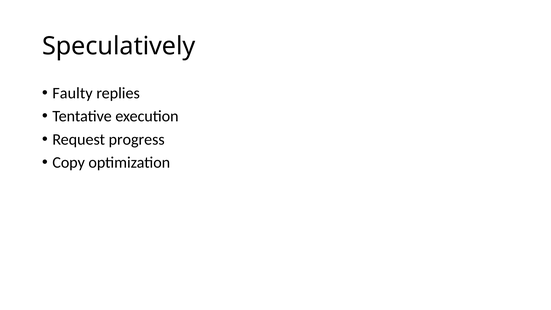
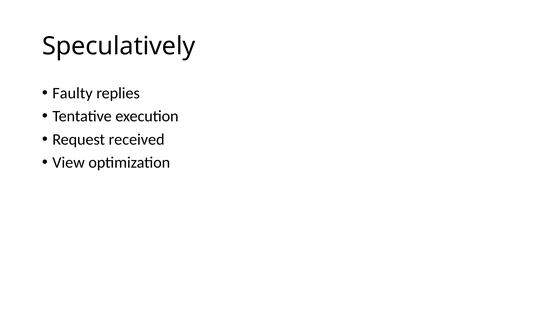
progress: progress -> received (137, 139)
Copy: Copy -> View (69, 162)
